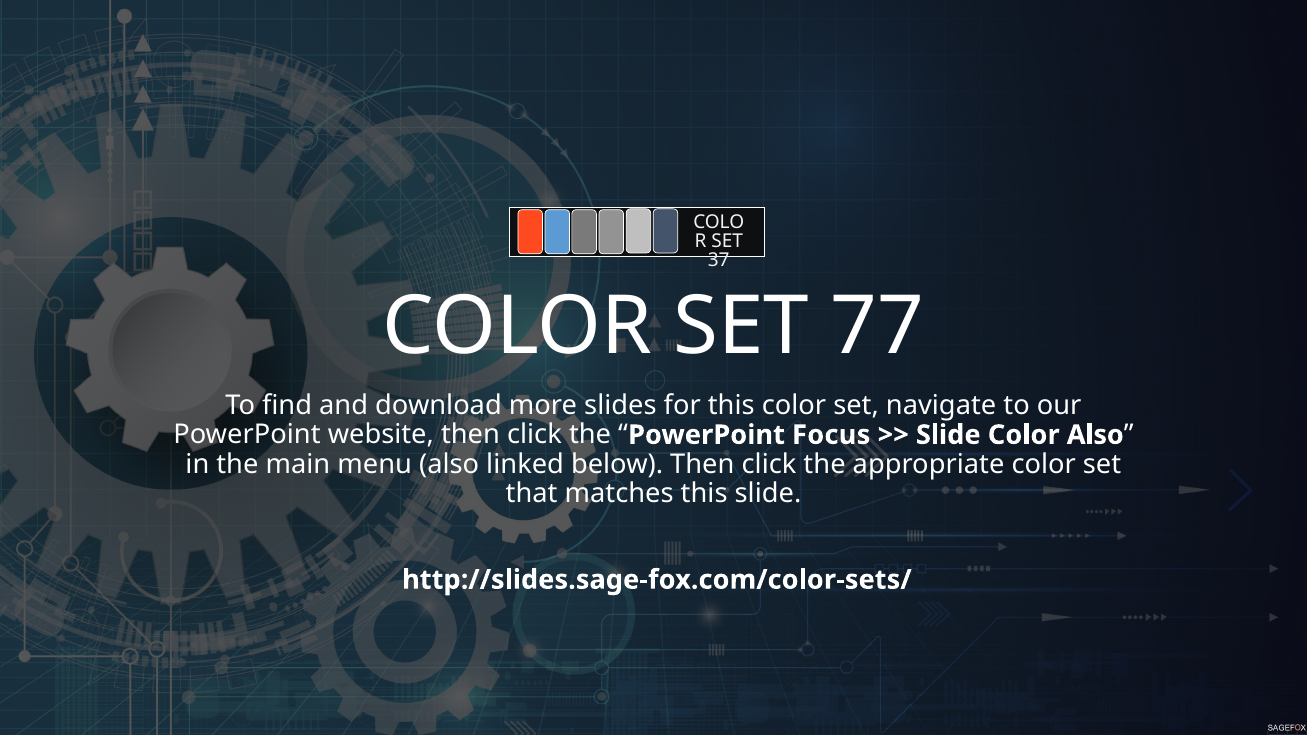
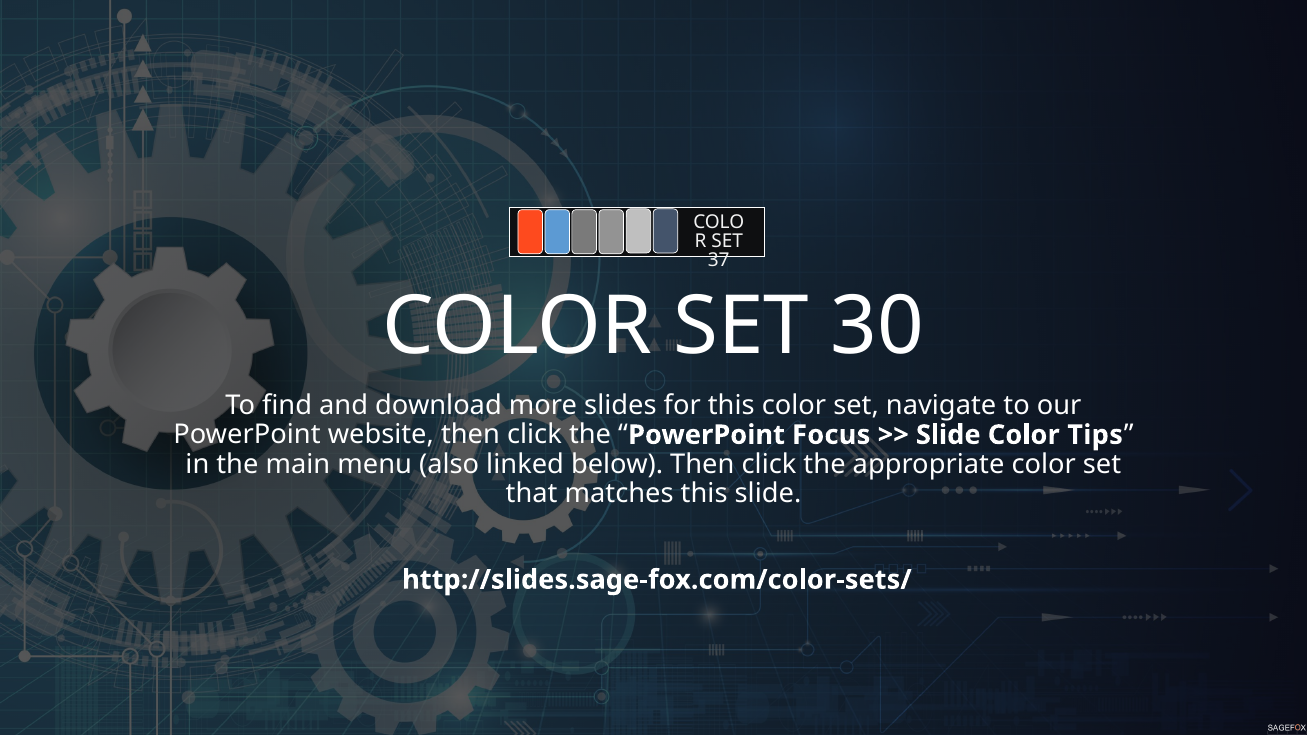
77: 77 -> 30 (877, 327)
Color Also: Also -> Tips (1095, 435)
